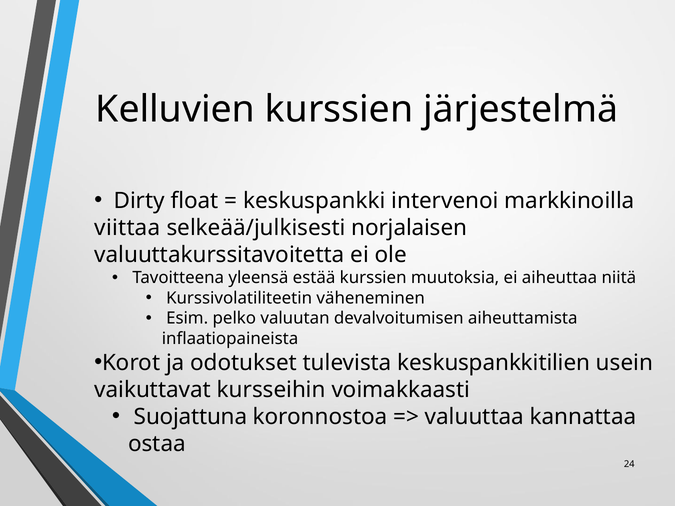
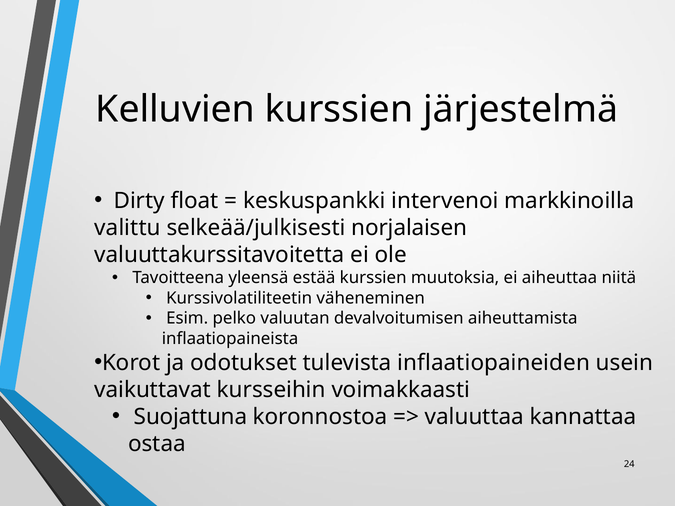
viittaa: viittaa -> valittu (127, 228)
keskuspankkitilien: keskuspankkitilien -> inflaatiopaineiden (494, 363)
